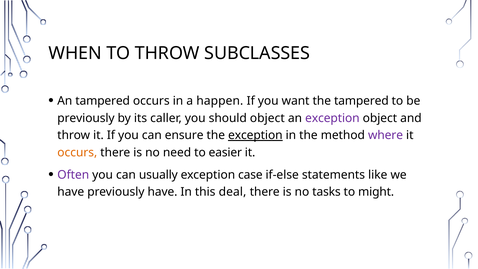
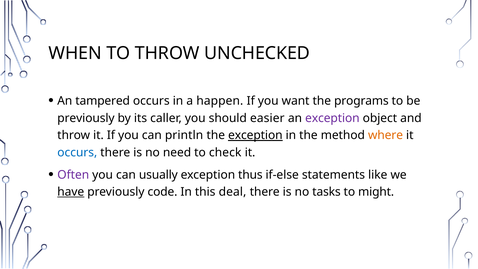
SUBCLASSES: SUBCLASSES -> UNCHECKED (257, 53)
the tampered: tampered -> programs (361, 101)
should object: object -> easier (267, 118)
ensure: ensure -> println (184, 135)
where colour: purple -> orange (386, 135)
occurs colour: orange -> blue (77, 152)
easier: easier -> check (225, 152)
case: case -> thus (250, 175)
have underline: none -> present (71, 192)
previously have: have -> code (162, 192)
